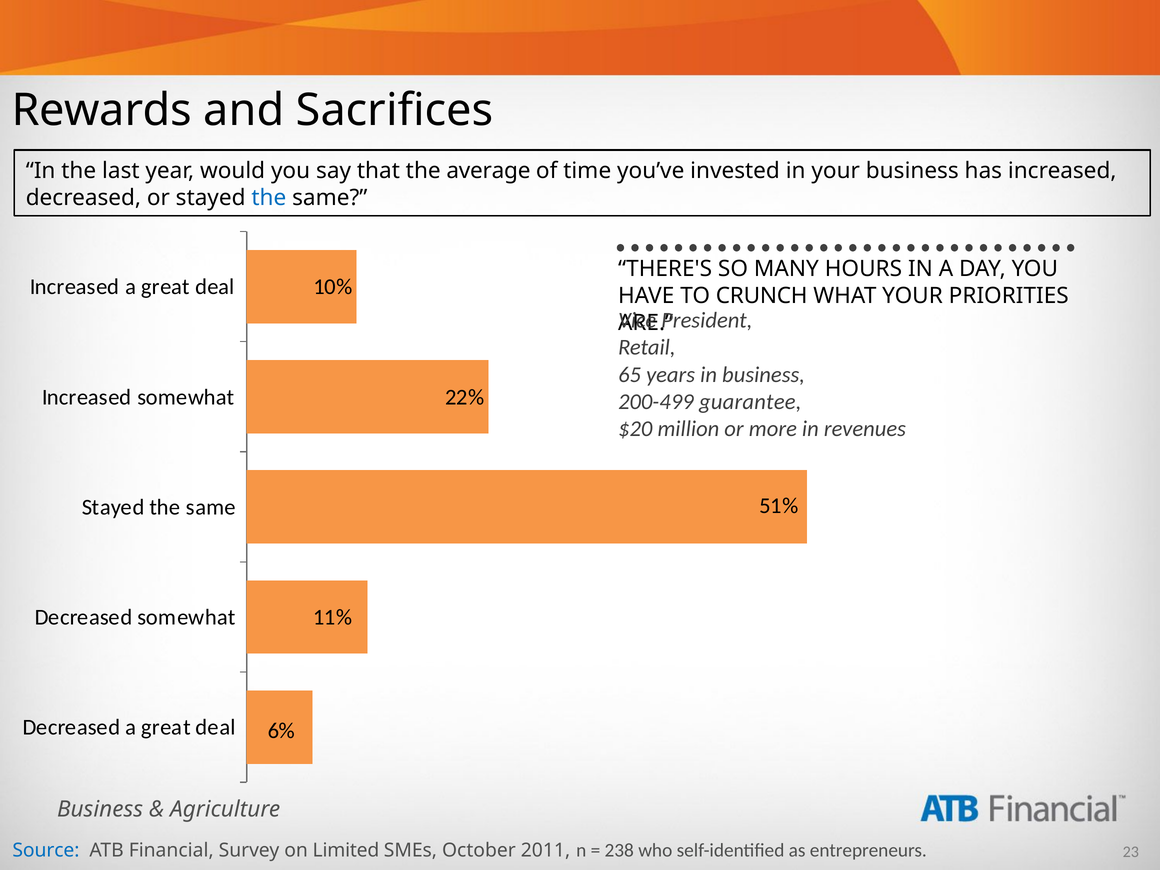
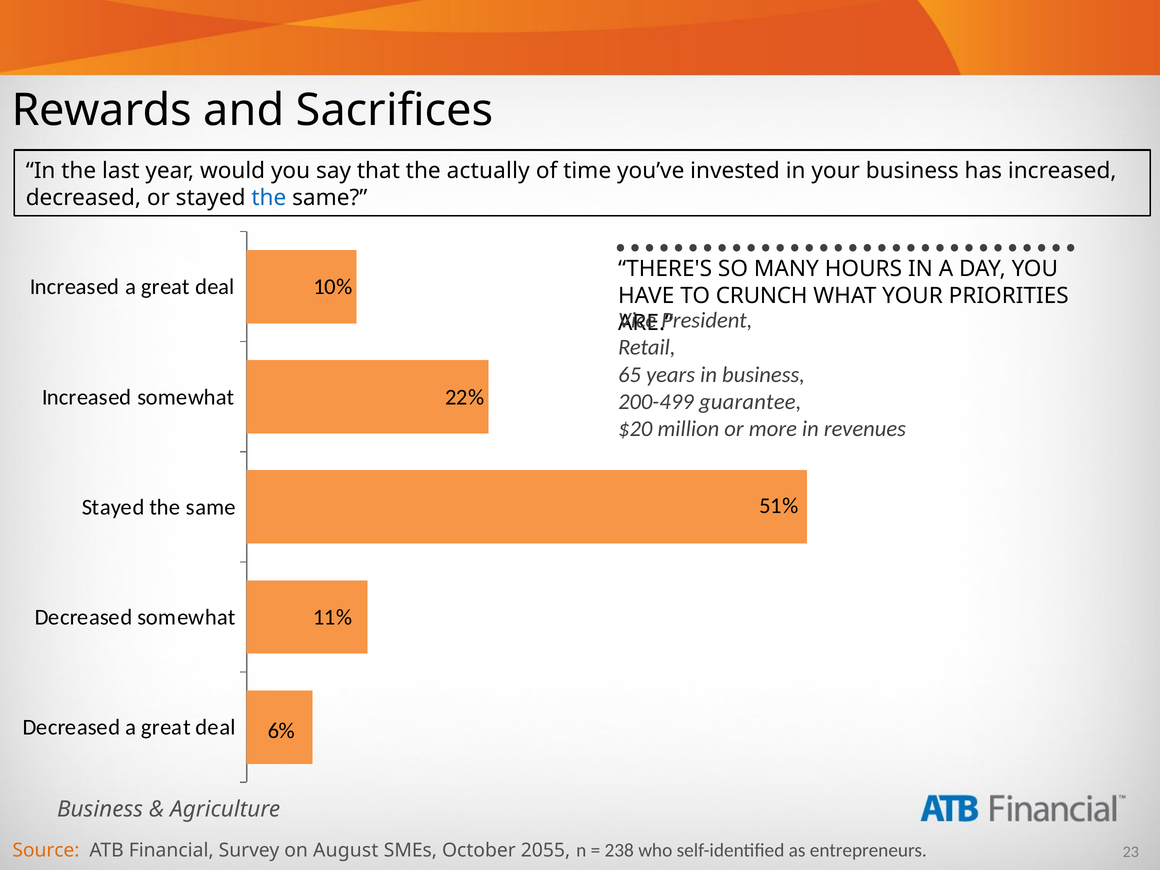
average: average -> actually (488, 171)
Source colour: blue -> orange (46, 851)
Limited: Limited -> August (346, 851)
2011: 2011 -> 2055 (545, 851)
